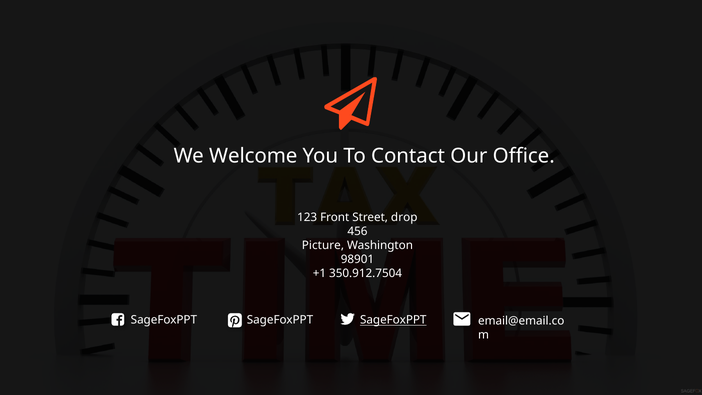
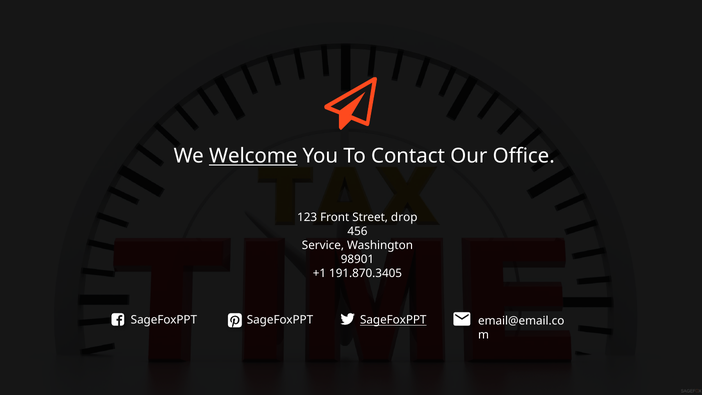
Welcome underline: none -> present (253, 156)
Picture: Picture -> Service (323, 245)
350.912.7504: 350.912.7504 -> 191.870.3405 (366, 274)
